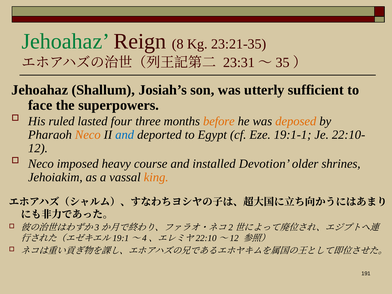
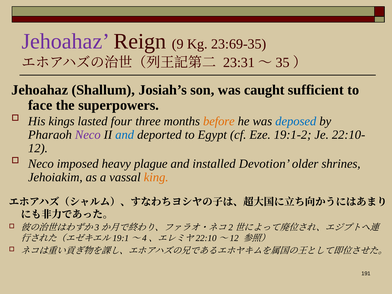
Jehoahaz colour: green -> purple (66, 41)
8: 8 -> 9 (178, 44)
23:21-35: 23:21-35 -> 23:69-35 (239, 44)
utterly: utterly -> caught (264, 90)
ruled: ruled -> kings (62, 121)
deposed colour: orange -> blue (296, 121)
Neco colour: orange -> purple (88, 135)
19:1-1: 19:1-1 -> 19:1-2 (293, 135)
course: course -> plague (151, 164)
